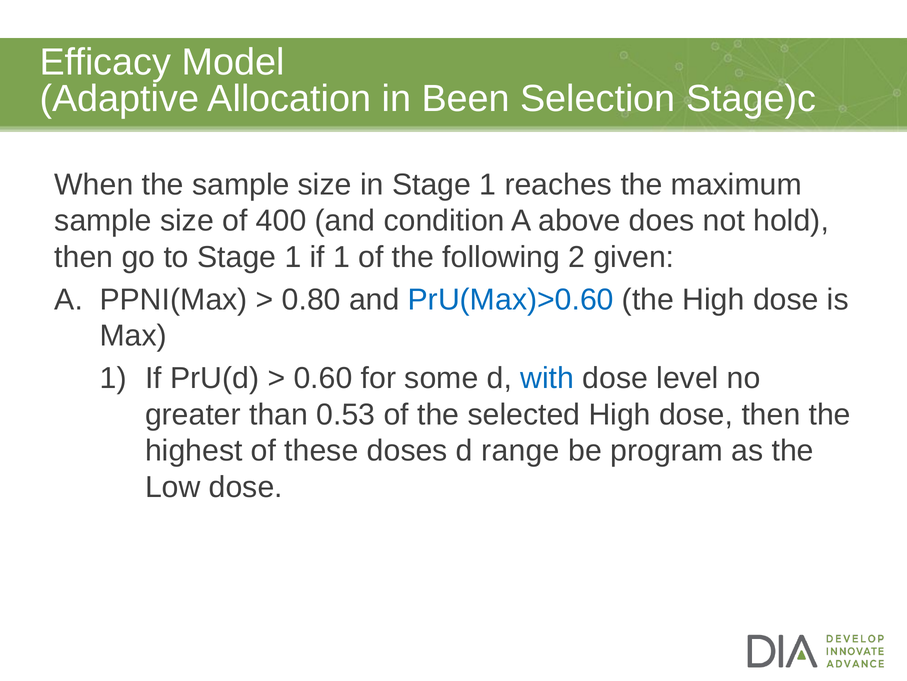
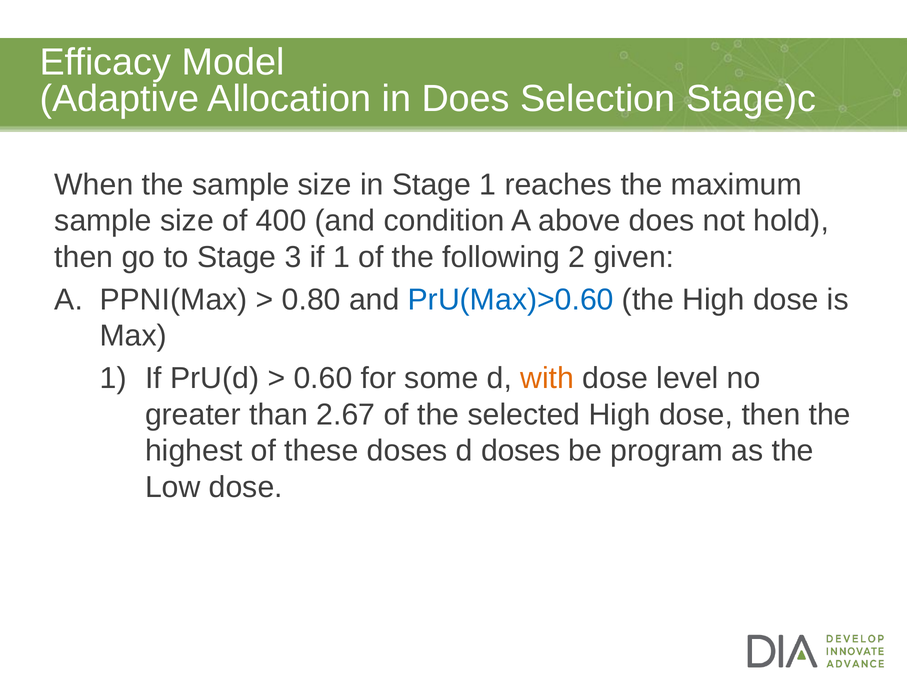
in Been: Been -> Does (466, 98)
to Stage 1: 1 -> 3 (293, 257)
with colour: blue -> orange (547, 378)
0.53: 0.53 -> 2.67 (346, 414)
d range: range -> doses (521, 450)
